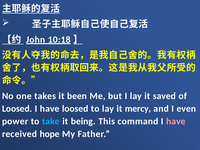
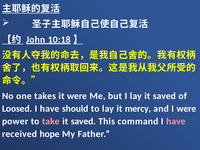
it been: been -> were (77, 96)
have loosed: loosed -> should (75, 109)
I even: even -> were (186, 109)
take colour: light blue -> pink (51, 121)
being: being -> saved (83, 121)
